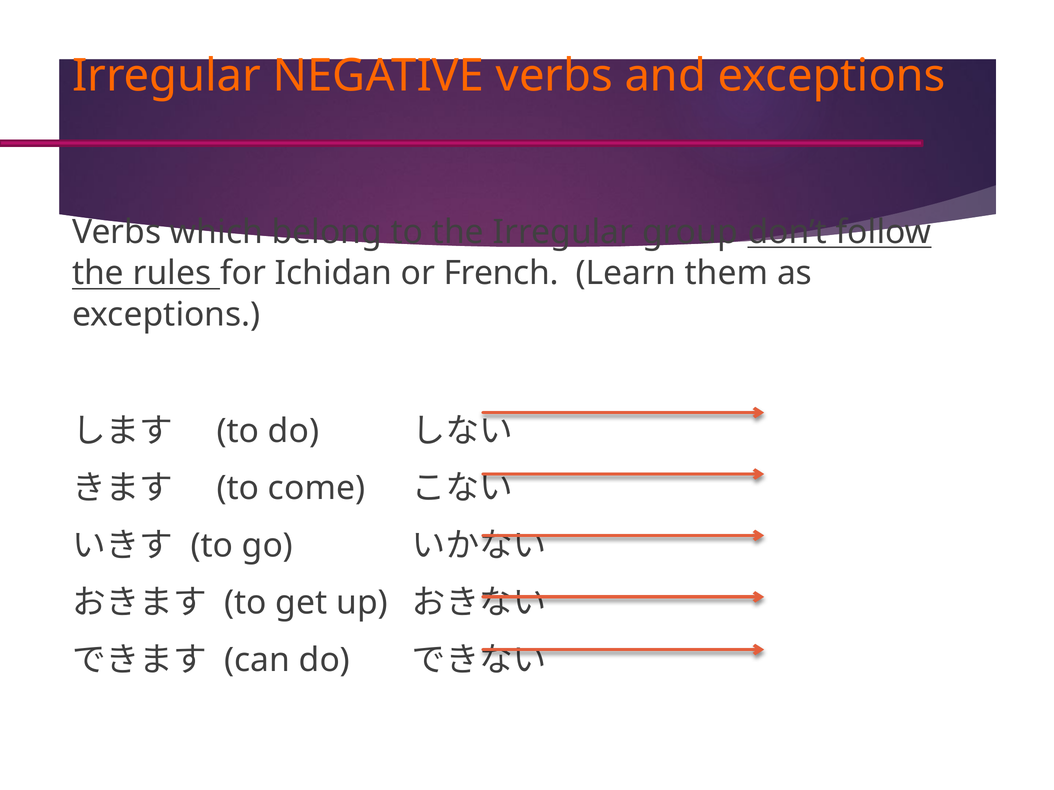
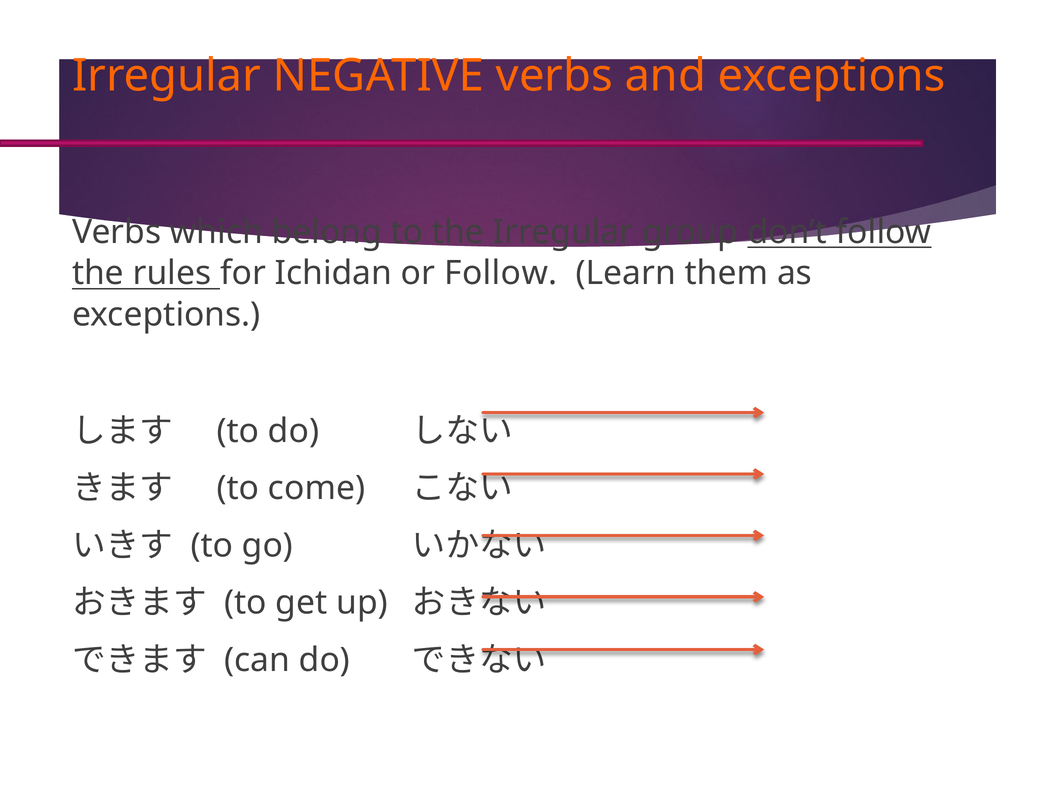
or French: French -> Follow (501, 273)
